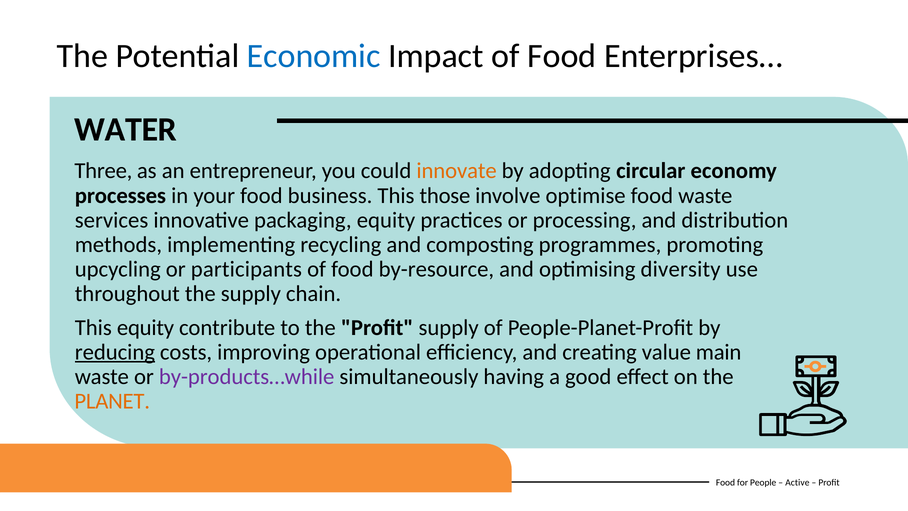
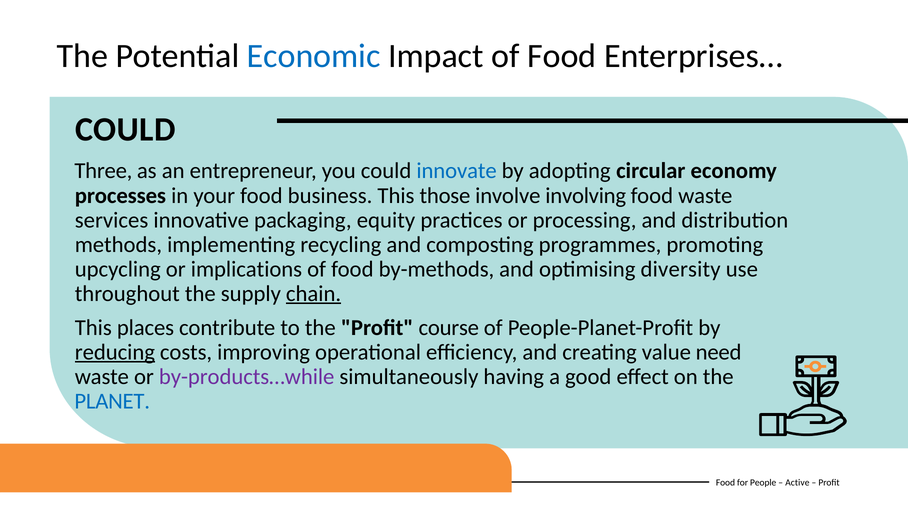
WATER: WATER -> COULD (125, 129)
innovate colour: orange -> blue (457, 171)
optimise: optimise -> involving (586, 195)
participants: participants -> implications (246, 269)
by-resource: by-resource -> by-methods (436, 269)
chain underline: none -> present (314, 293)
This equity: equity -> places (145, 327)
Profit supply: supply -> course (449, 327)
main: main -> need (719, 352)
PLANET colour: orange -> blue (112, 401)
